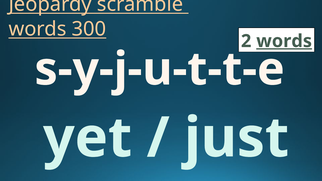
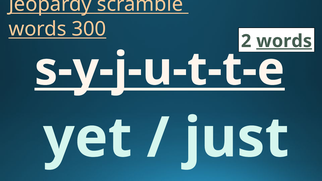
s-y-j-u-t-t-e underline: none -> present (160, 69)
